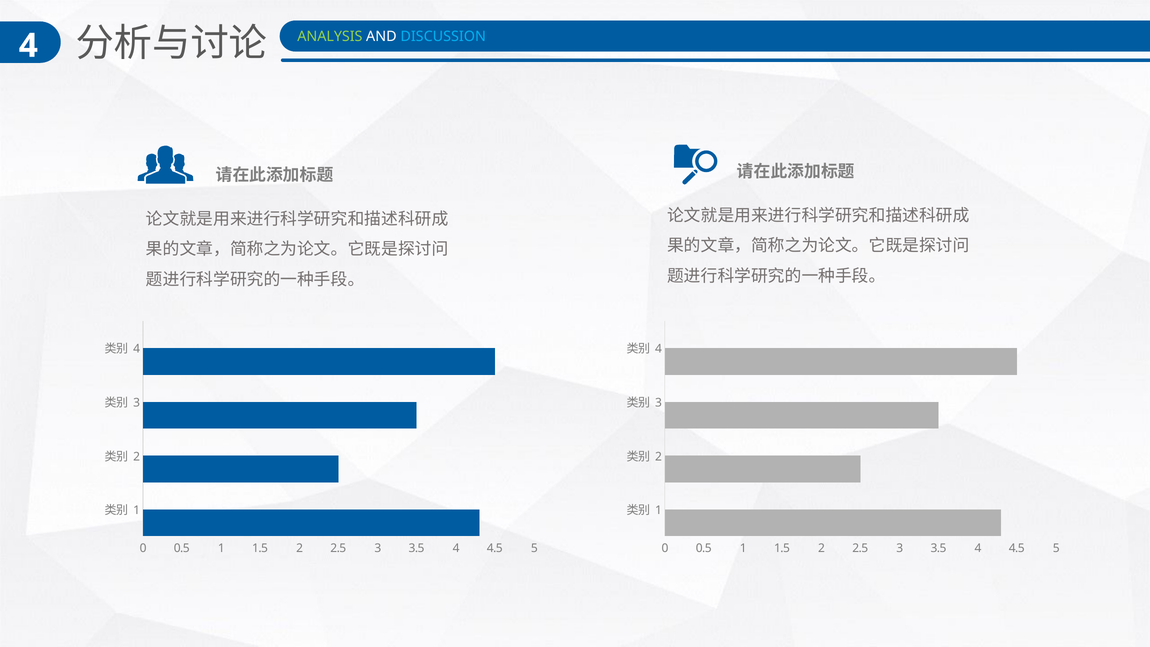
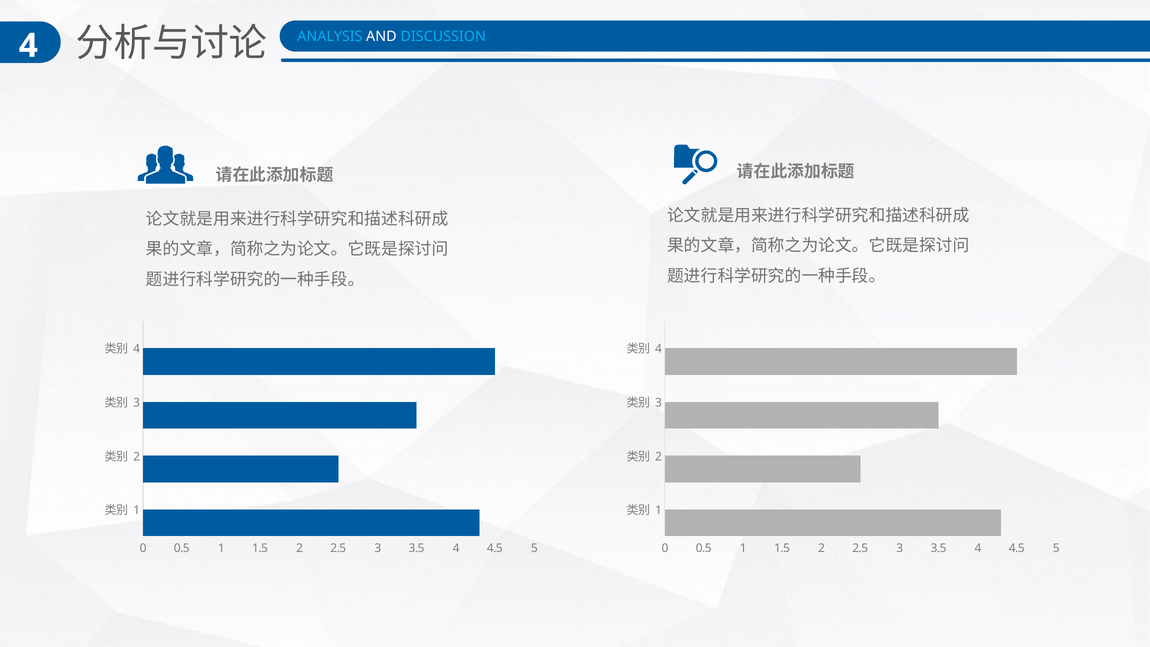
ANALYSIS colour: light green -> light blue (330, 37)
